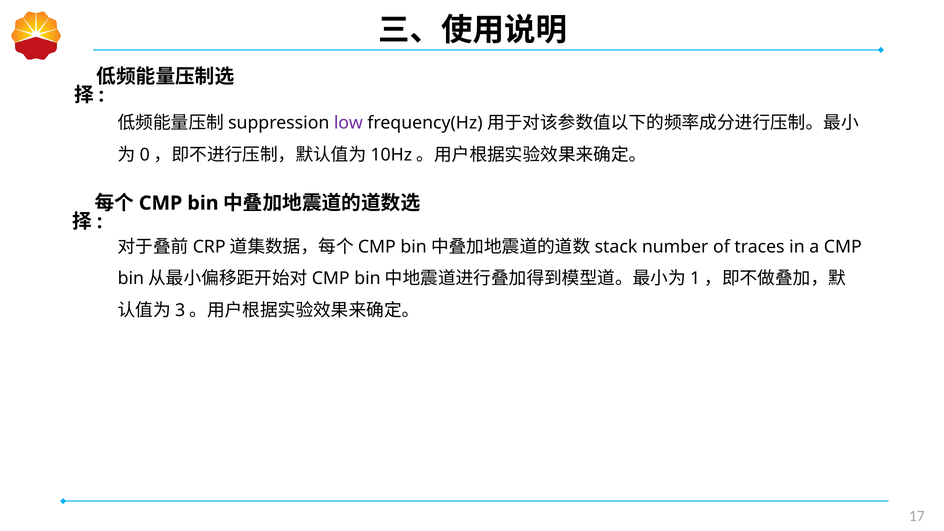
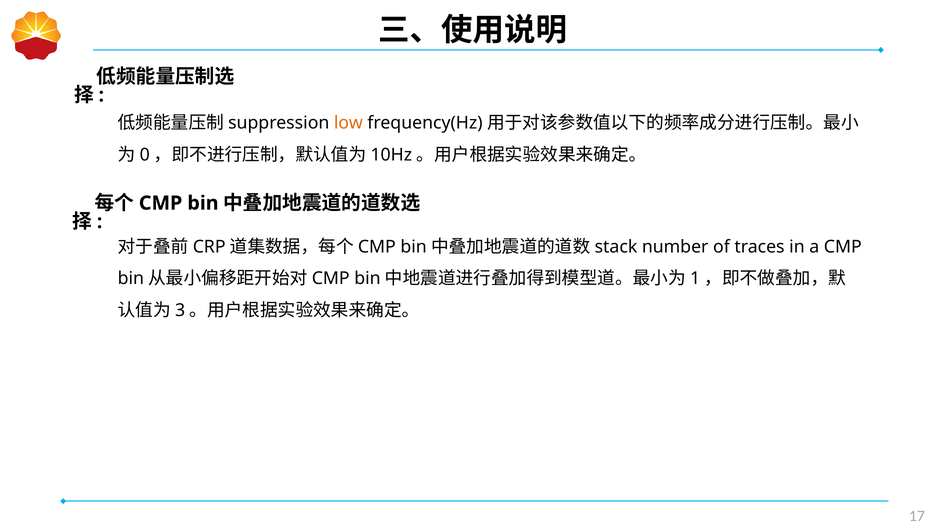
low colour: purple -> orange (348, 123)
